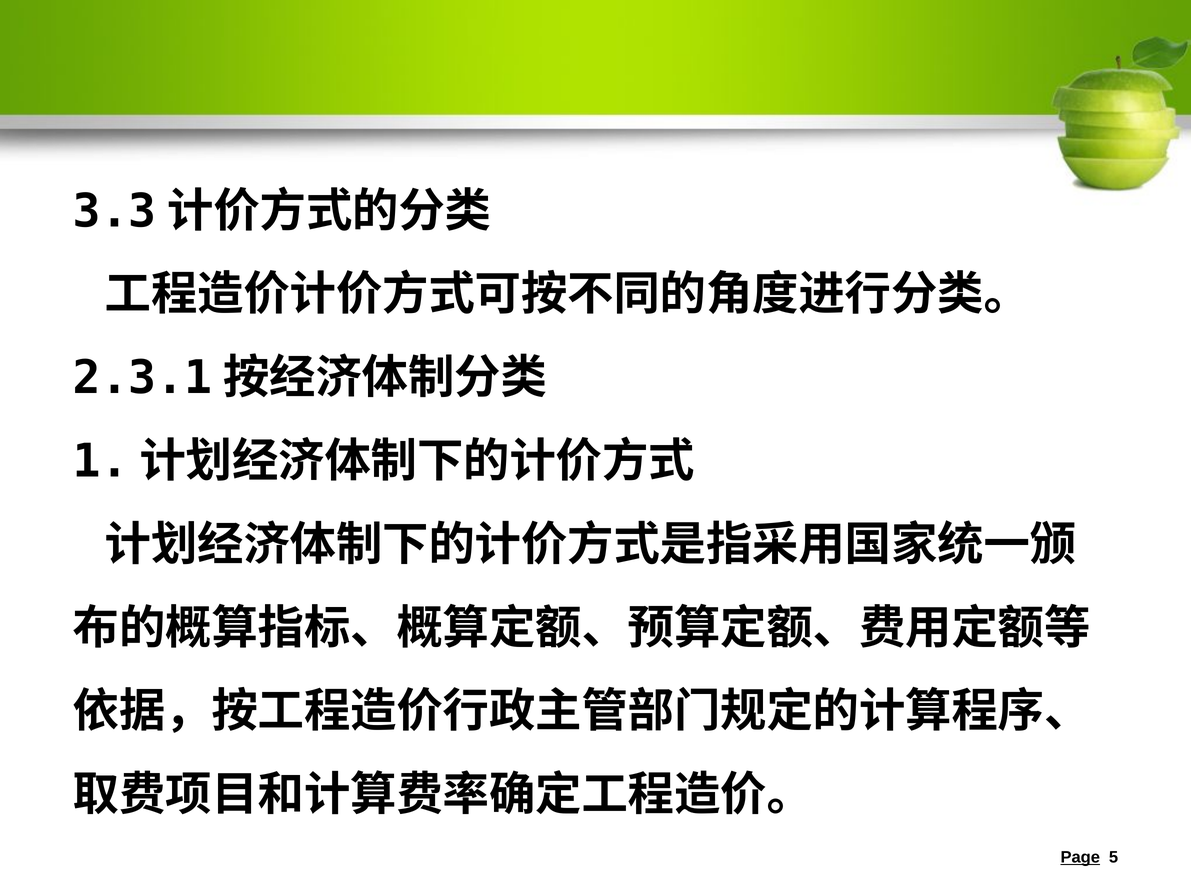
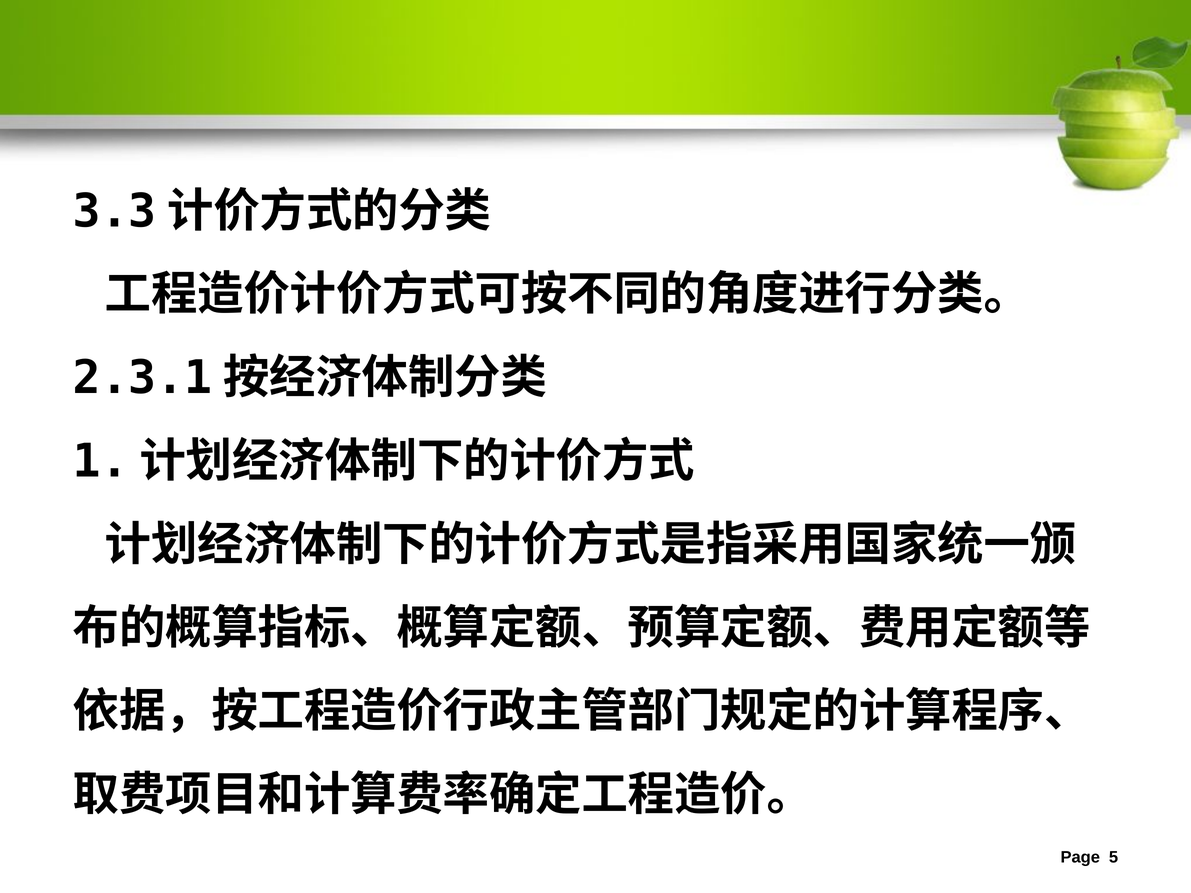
Page underline: present -> none (1080, 858)
